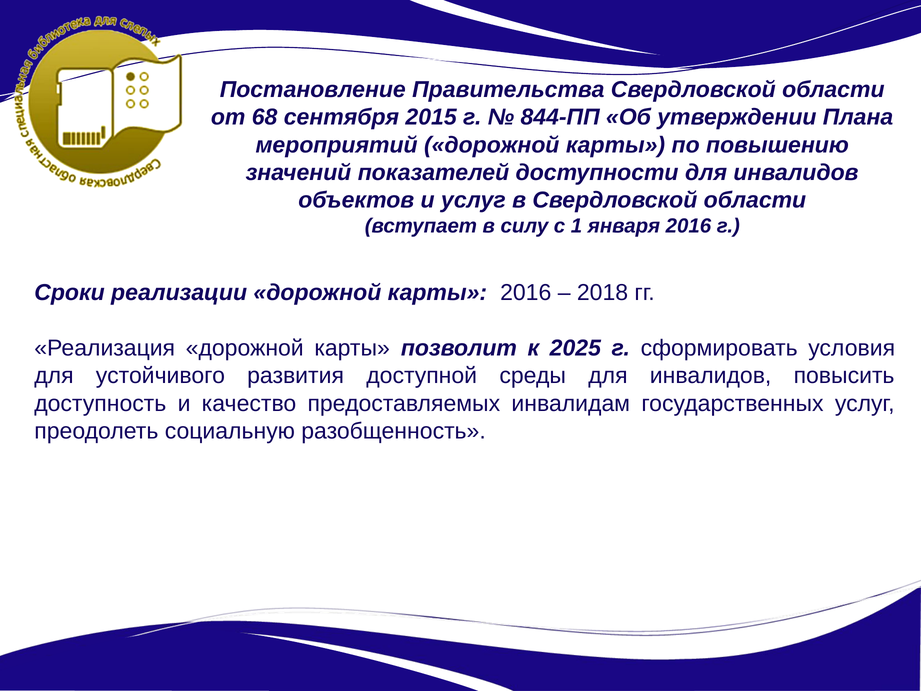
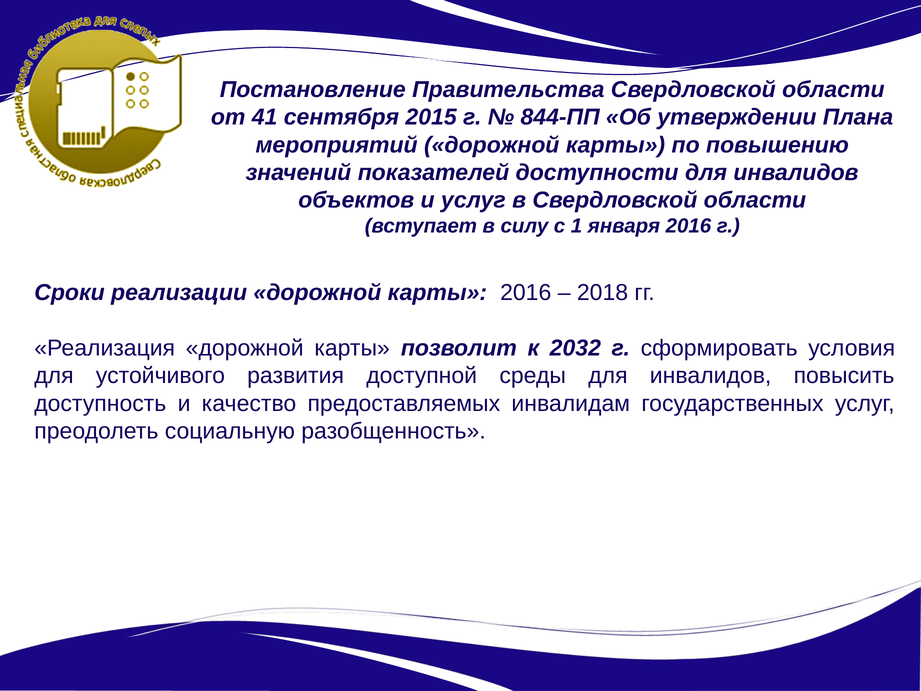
68: 68 -> 41 (265, 117)
2025: 2025 -> 2032 (575, 348)
